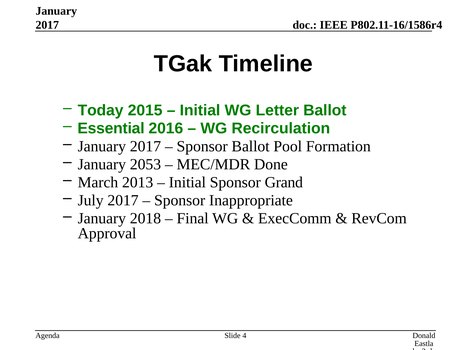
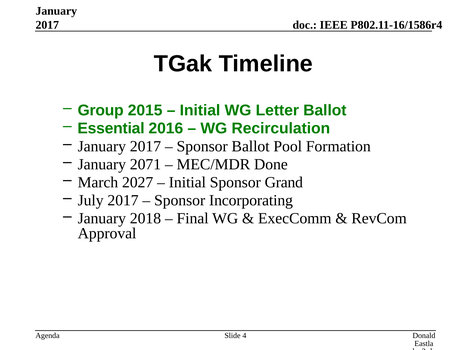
Today: Today -> Group (101, 110)
2053: 2053 -> 2071 (145, 165)
2013: 2013 -> 2027 (138, 183)
Inappropriate: Inappropriate -> Incorporating (251, 201)
